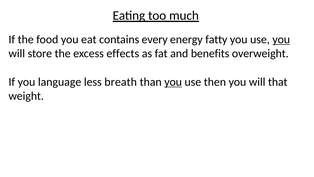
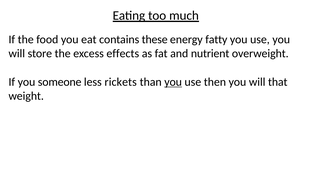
every: every -> these (155, 39)
you underline: present -> none (281, 39)
benefits: benefits -> nutrient (210, 53)
language: language -> someone (60, 82)
breath: breath -> rickets (121, 82)
